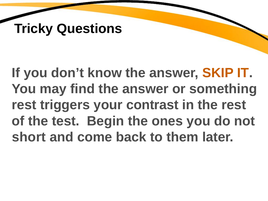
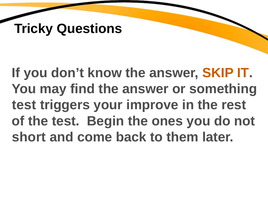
rest: rest -> test (24, 105)
contrast: contrast -> improve (152, 105)
